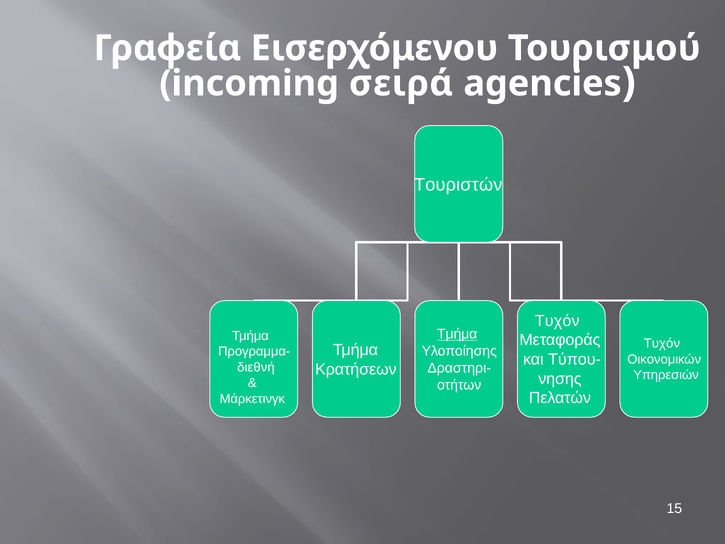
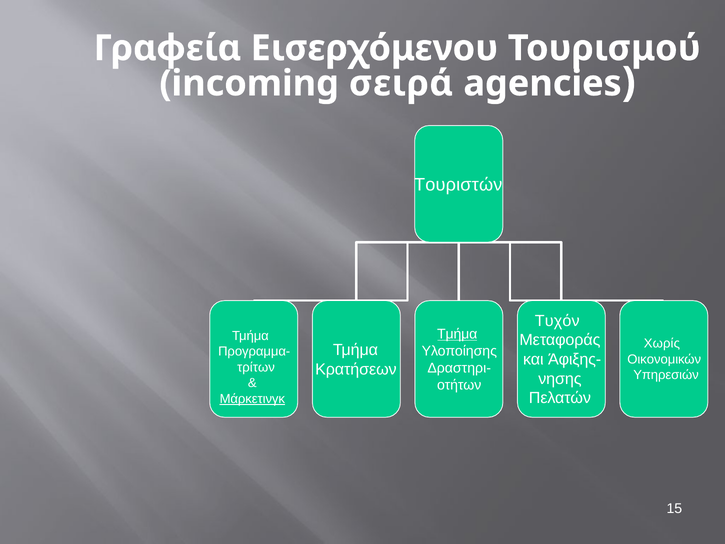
Τυχόν: Τυχόν -> Χωρίς (662, 343)
Τύπου-: Τύπου- -> Άφιξης- (575, 359)
διεθνή: διεθνή -> τρίτων (256, 367)
Μάρκετινγκ underline: none -> present (252, 399)
